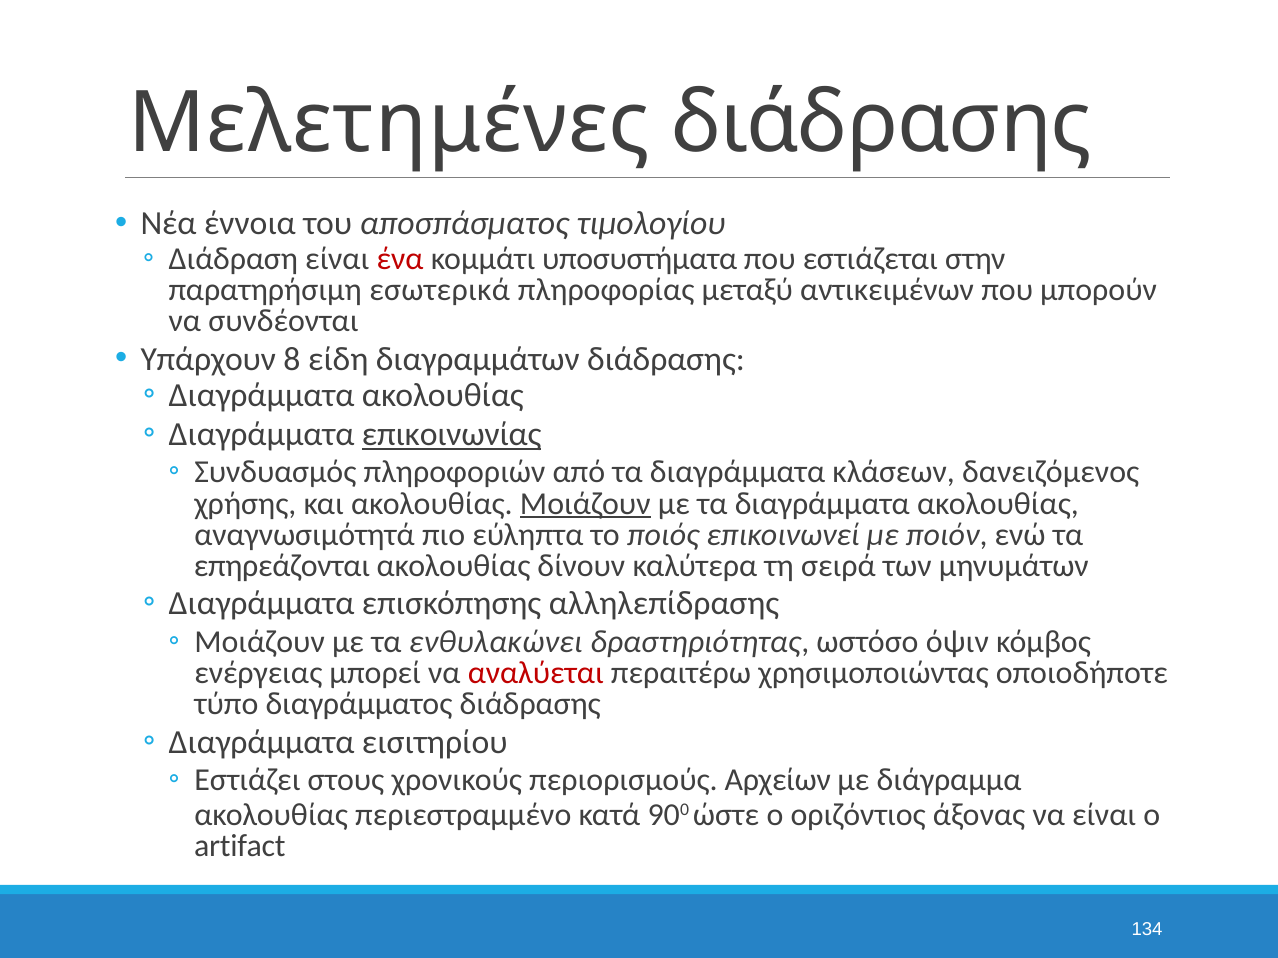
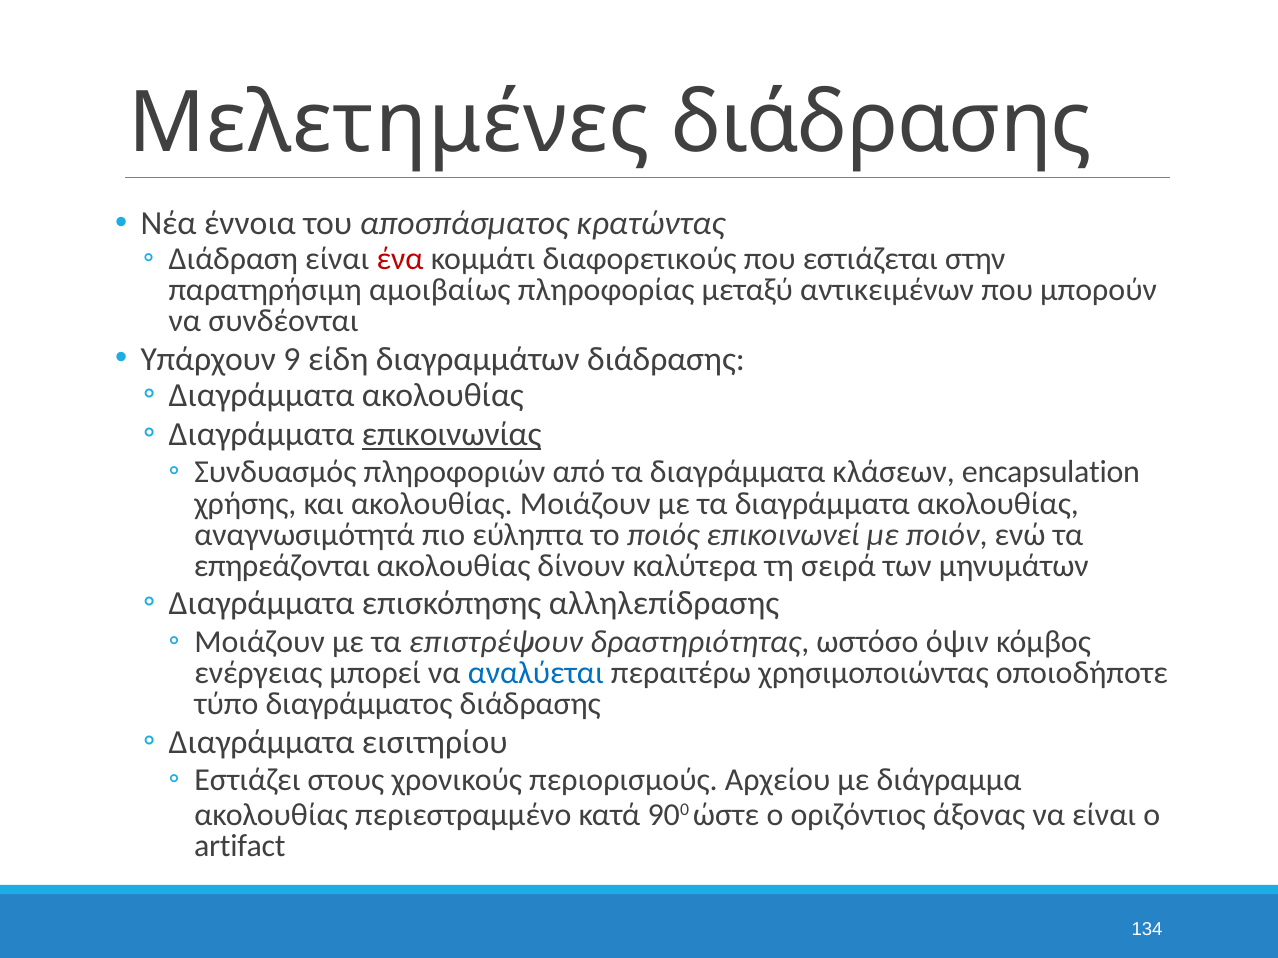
τιμολογίου: τιμολογίου -> κρατώντας (651, 224)
υποσυστήματα: υποσυστήματα -> διαφορετικούς (640, 259)
εσωτερικά: εσωτερικά -> αμοιβαίως (440, 290)
8: 8 -> 9 (292, 359)
δανειζόμενος: δανειζόμενος -> encapsulation (1051, 473)
Μοιάζουν underline: present -> none (585, 504)
ενθυλακώνει: ενθυλακώνει -> επιστρέψουν (496, 642)
αναλύεται colour: red -> blue (536, 673)
Αρχείων: Αρχείων -> Αρχείου (778, 781)
